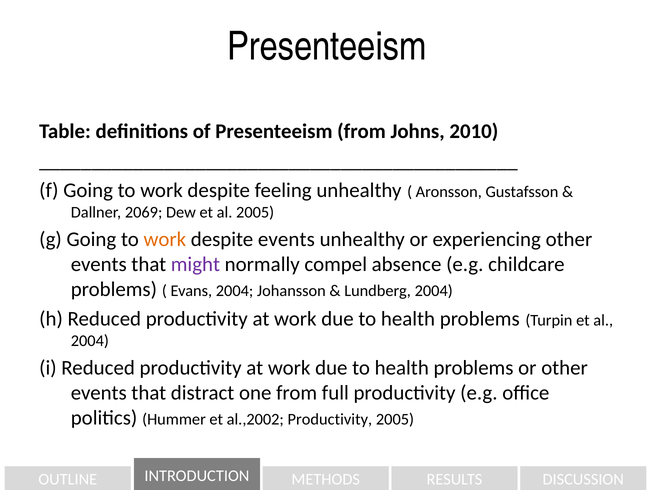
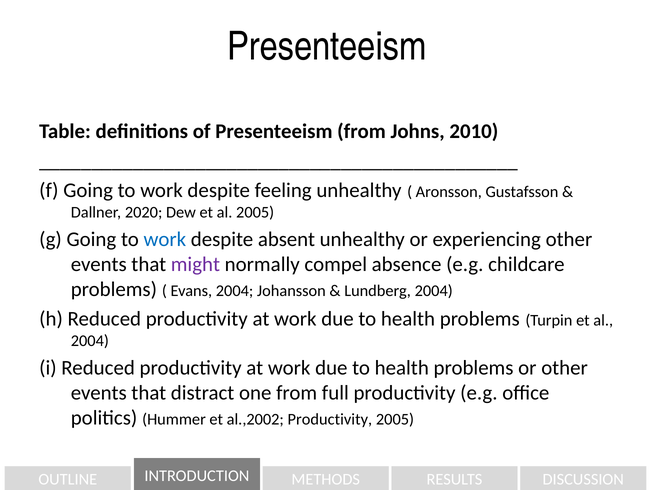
2069: 2069 -> 2020 (144, 213)
work colour: orange -> blue (165, 240)
despite events: events -> absent (286, 240)
